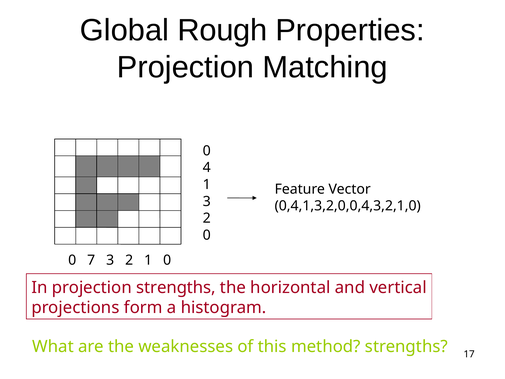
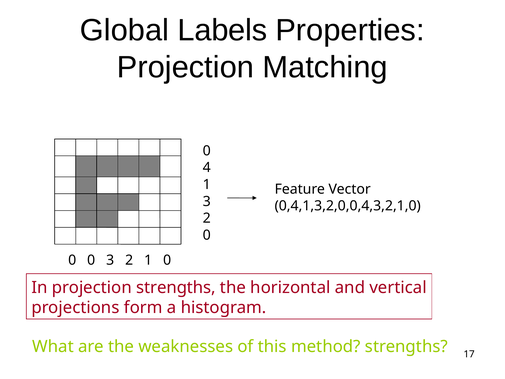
Rough: Rough -> Labels (222, 30)
7: 7 -> 0 (91, 260)
